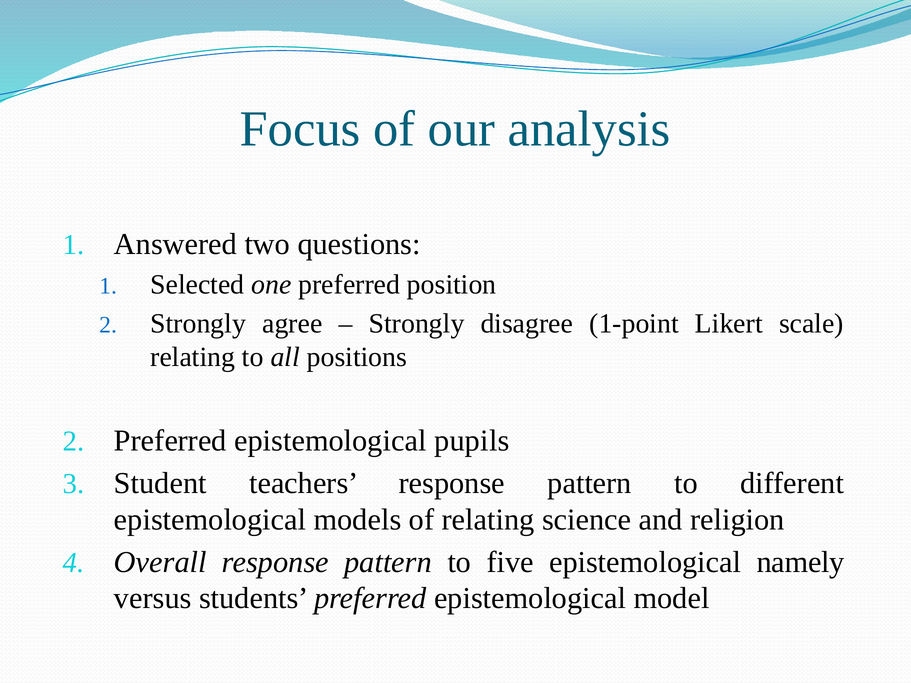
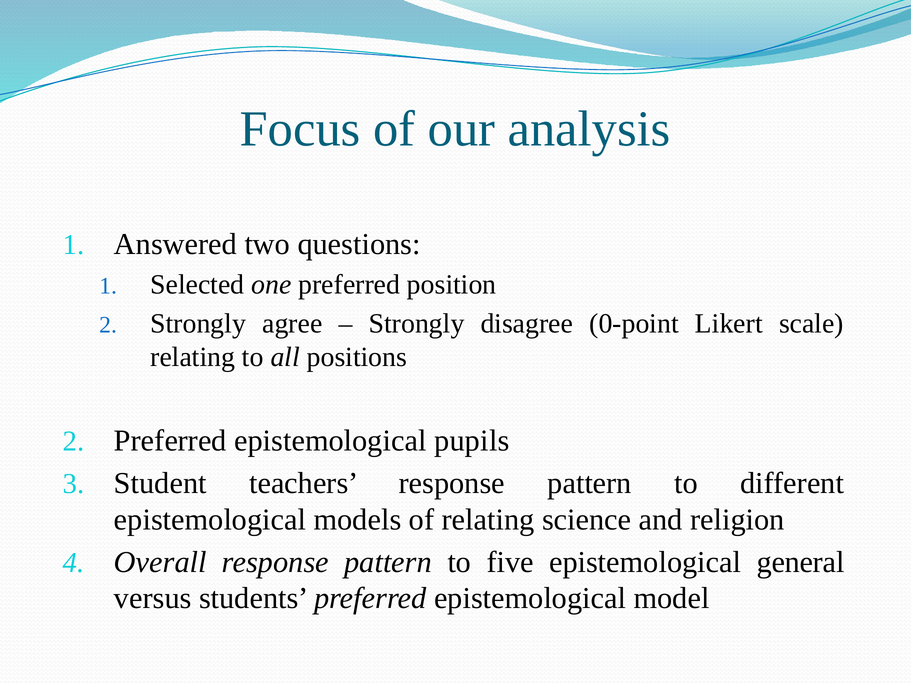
1-point: 1-point -> 0-point (634, 324)
namely: namely -> general (801, 562)
